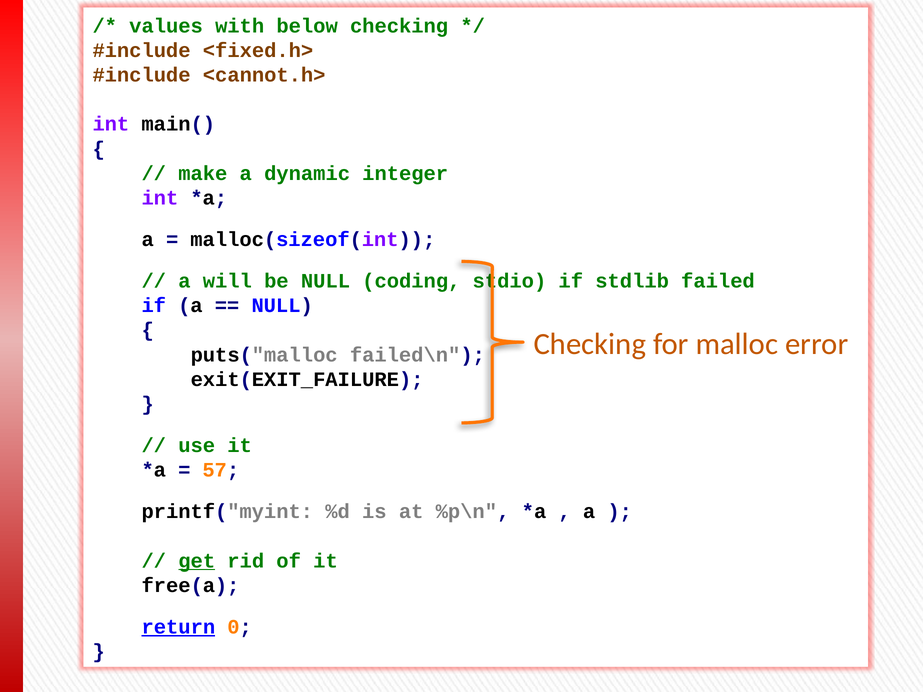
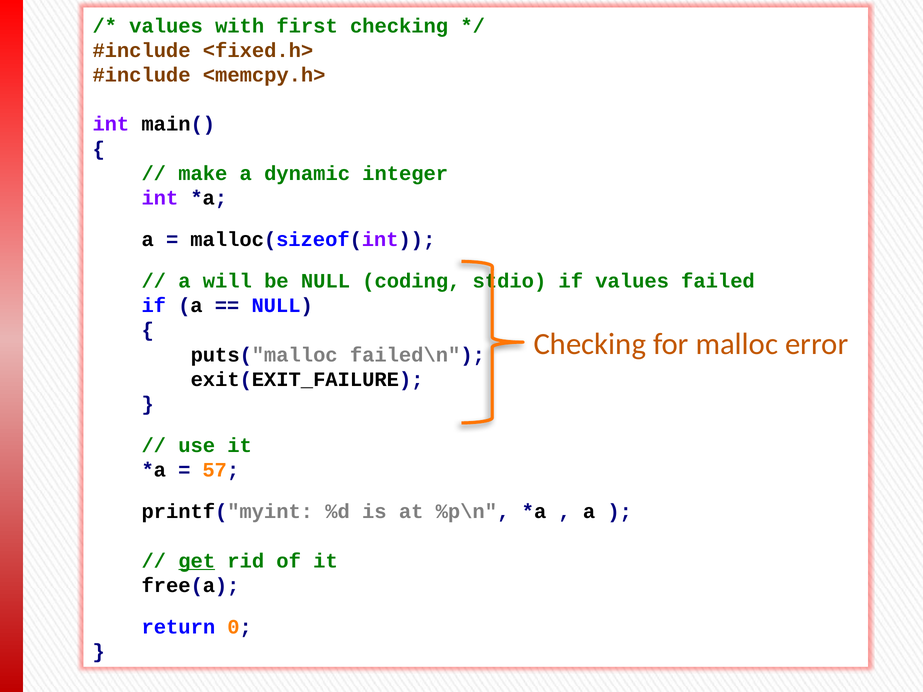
below: below -> first (307, 26)
<cannot.h>: <cannot.h> -> <memcpy.h> (264, 75)
if stdlib: stdlib -> values (632, 281)
return underline: present -> none (178, 627)
